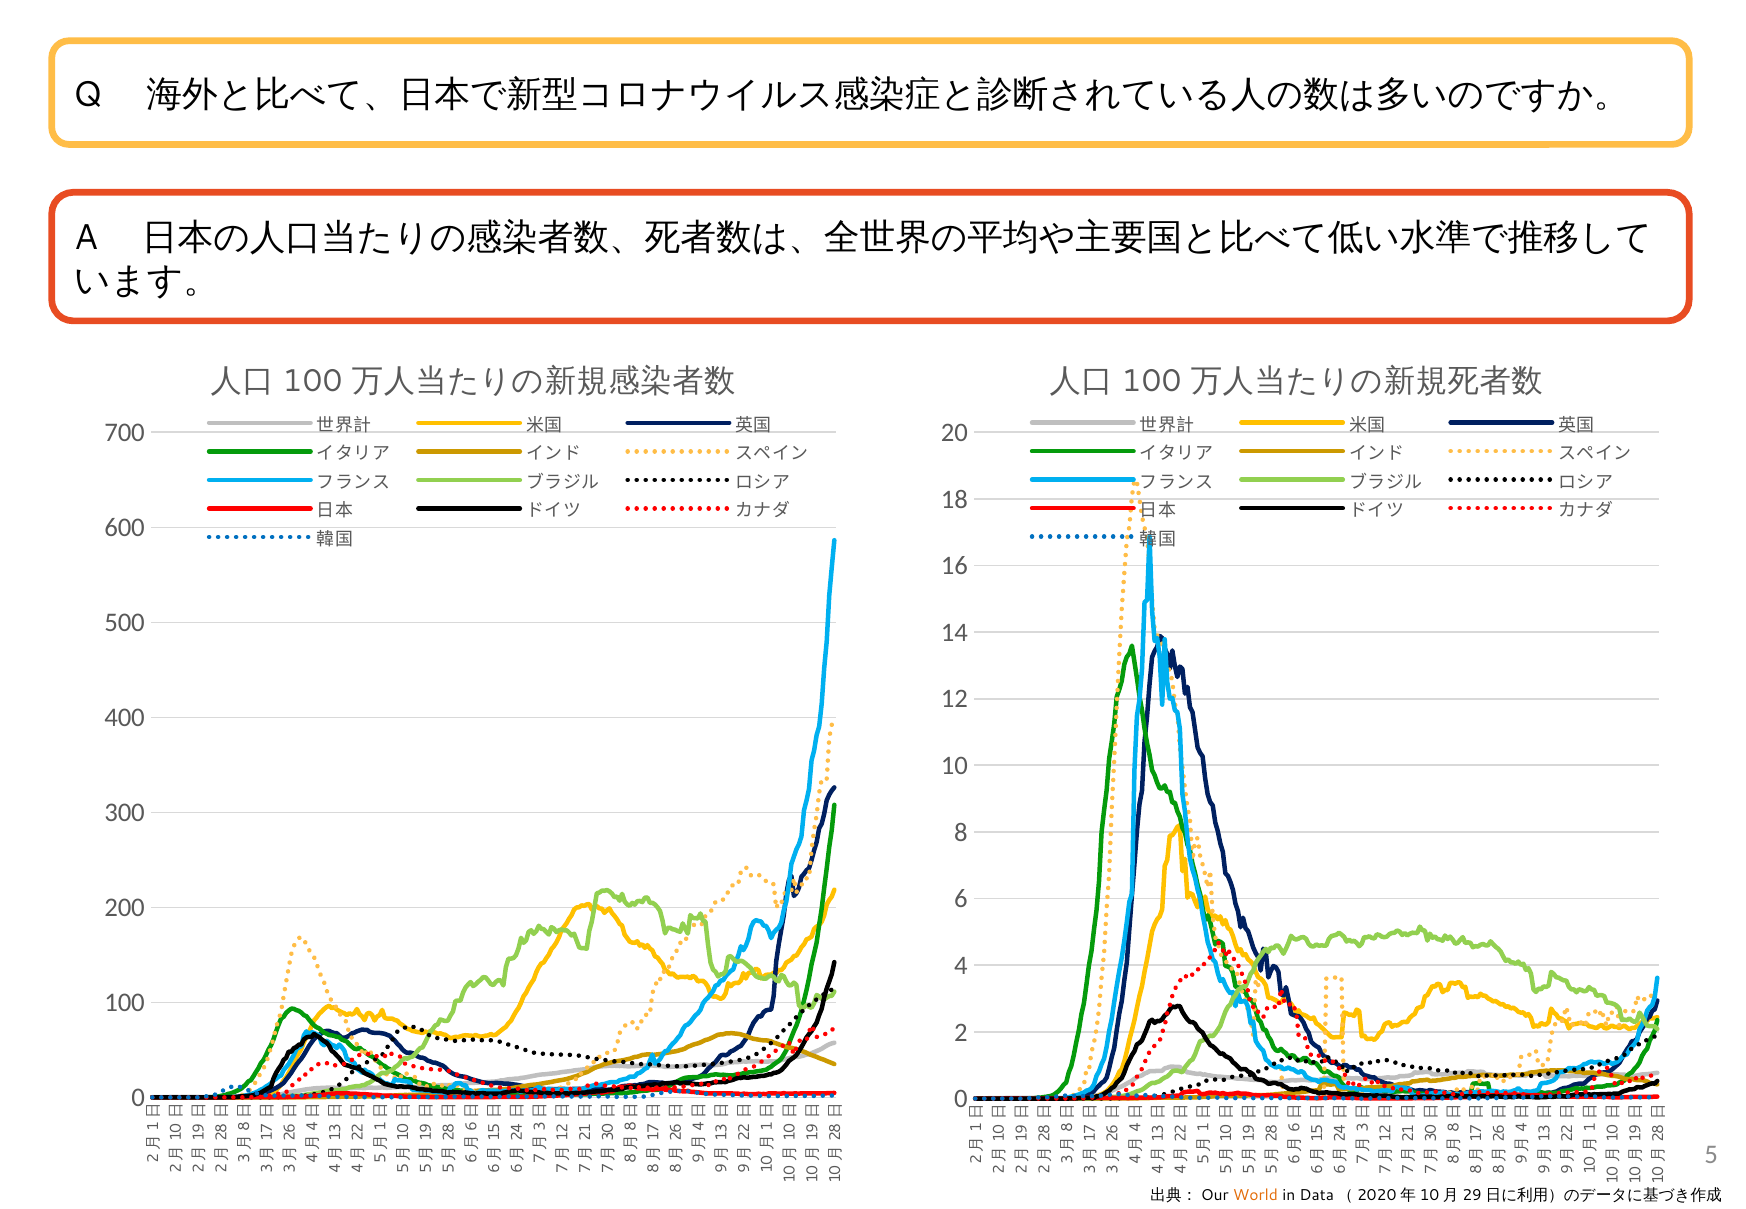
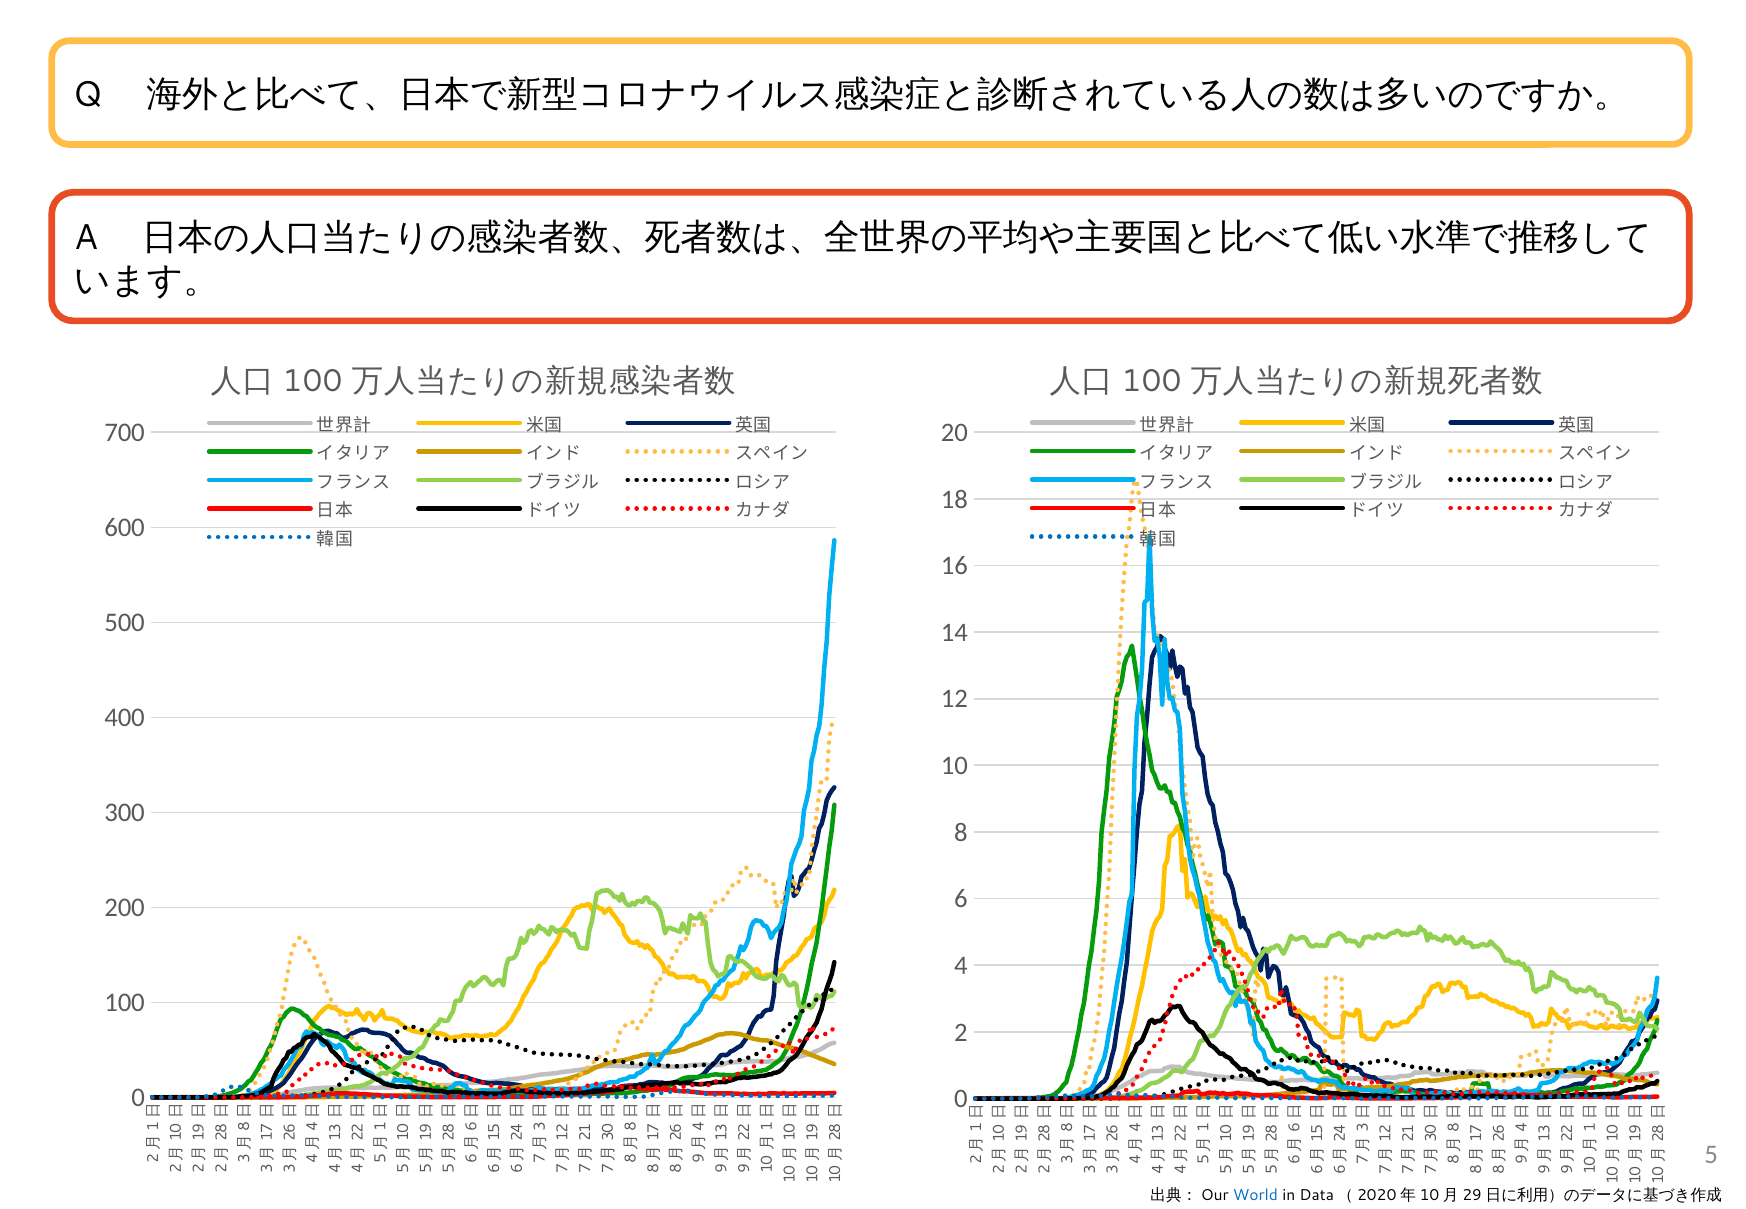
World colour: orange -> blue (1255, 1195)
